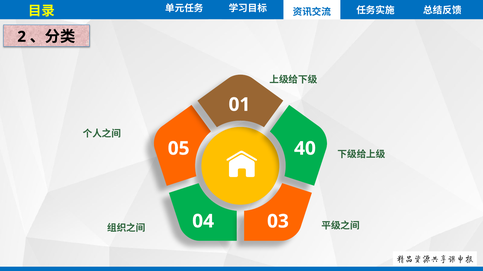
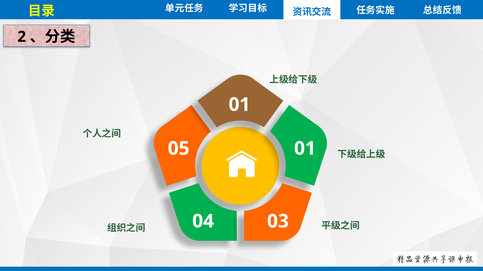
05 40: 40 -> 01 (305, 149)
